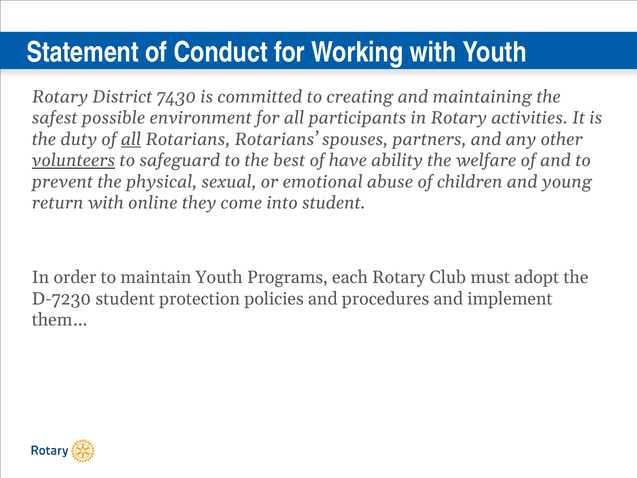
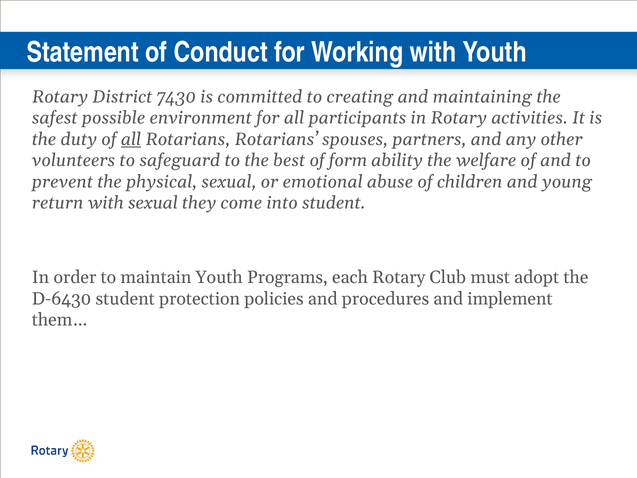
volunteers underline: present -> none (74, 161)
have: have -> form (348, 161)
with online: online -> sexual (153, 203)
D-7230: D-7230 -> D-6430 (62, 299)
